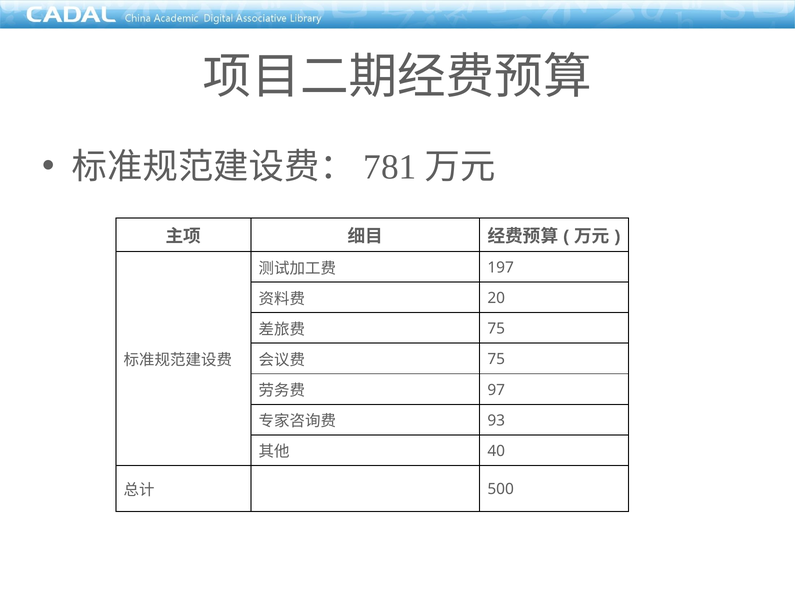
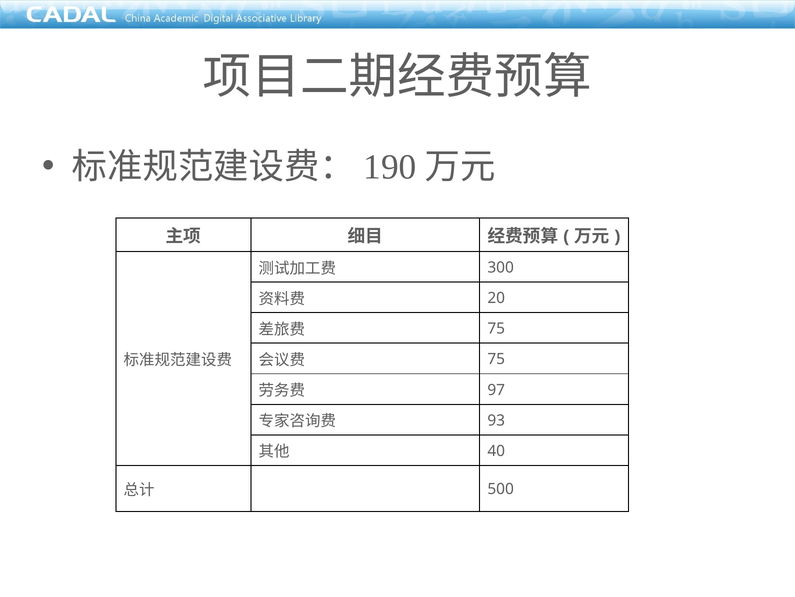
781: 781 -> 190 (390, 167)
197: 197 -> 300 (501, 267)
